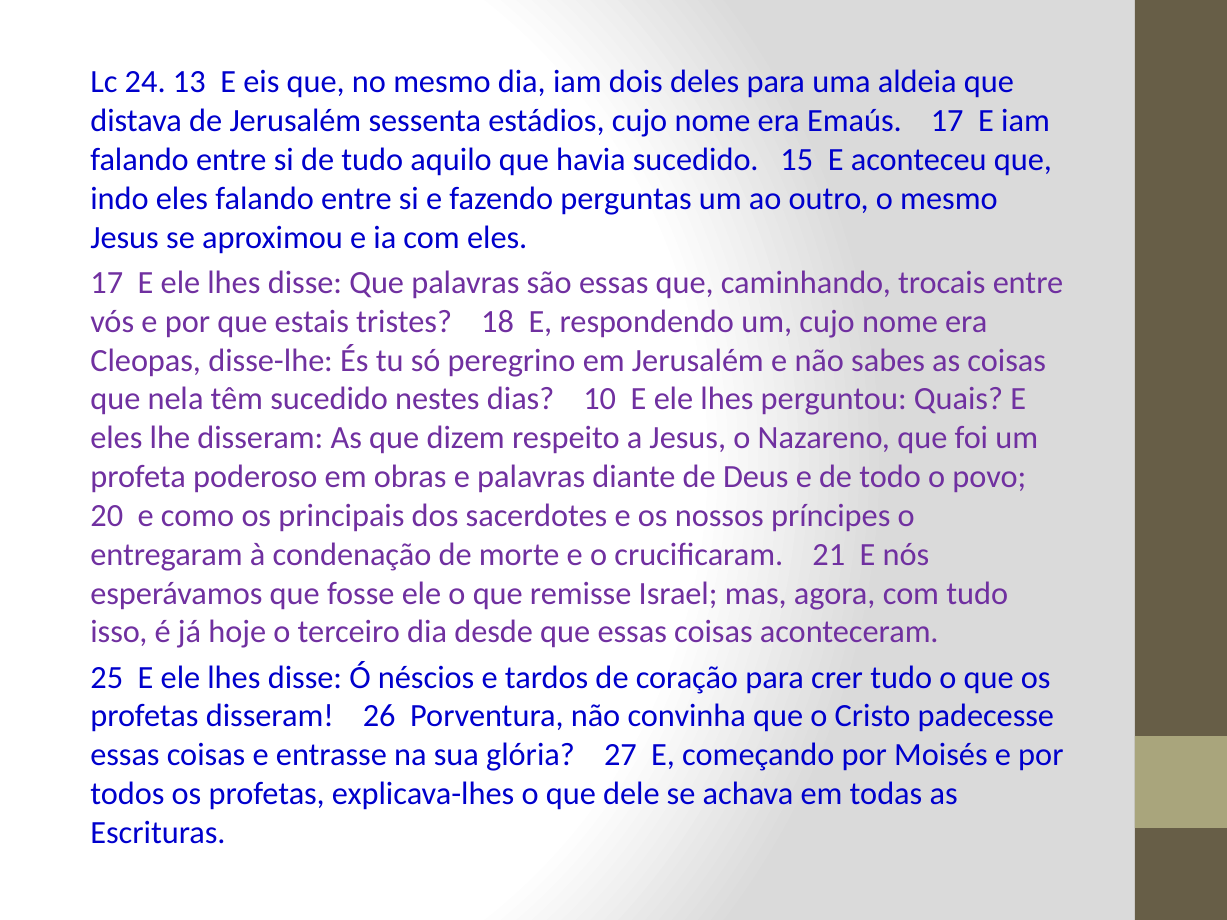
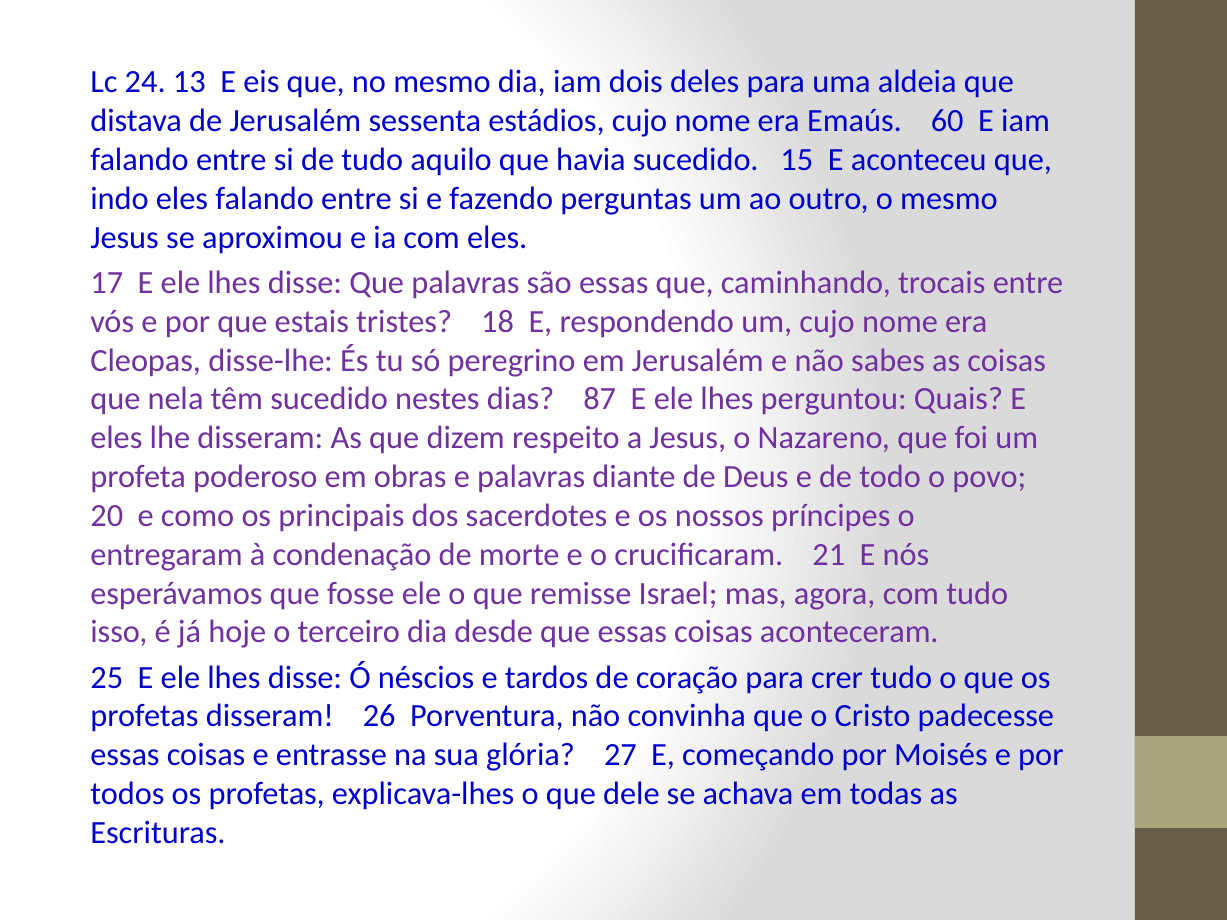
Emaús 17: 17 -> 60 (947, 121)
10: 10 -> 87 (600, 399)
